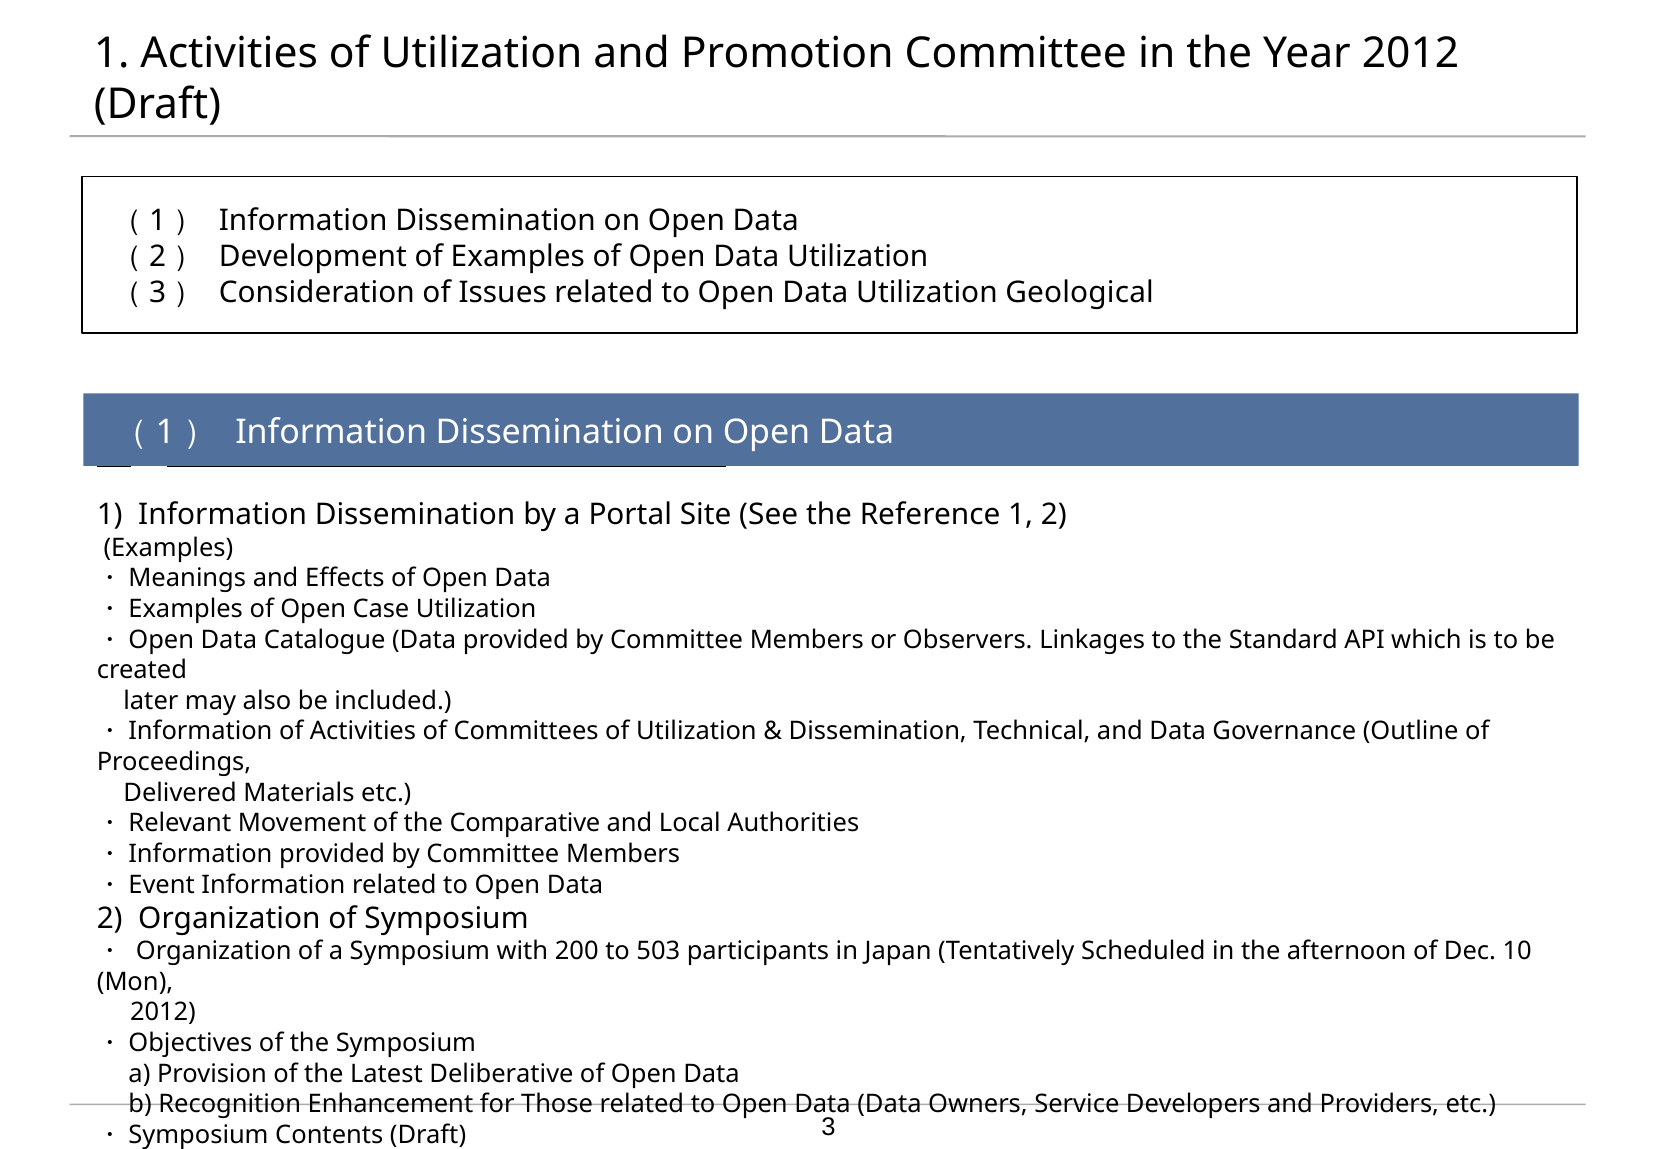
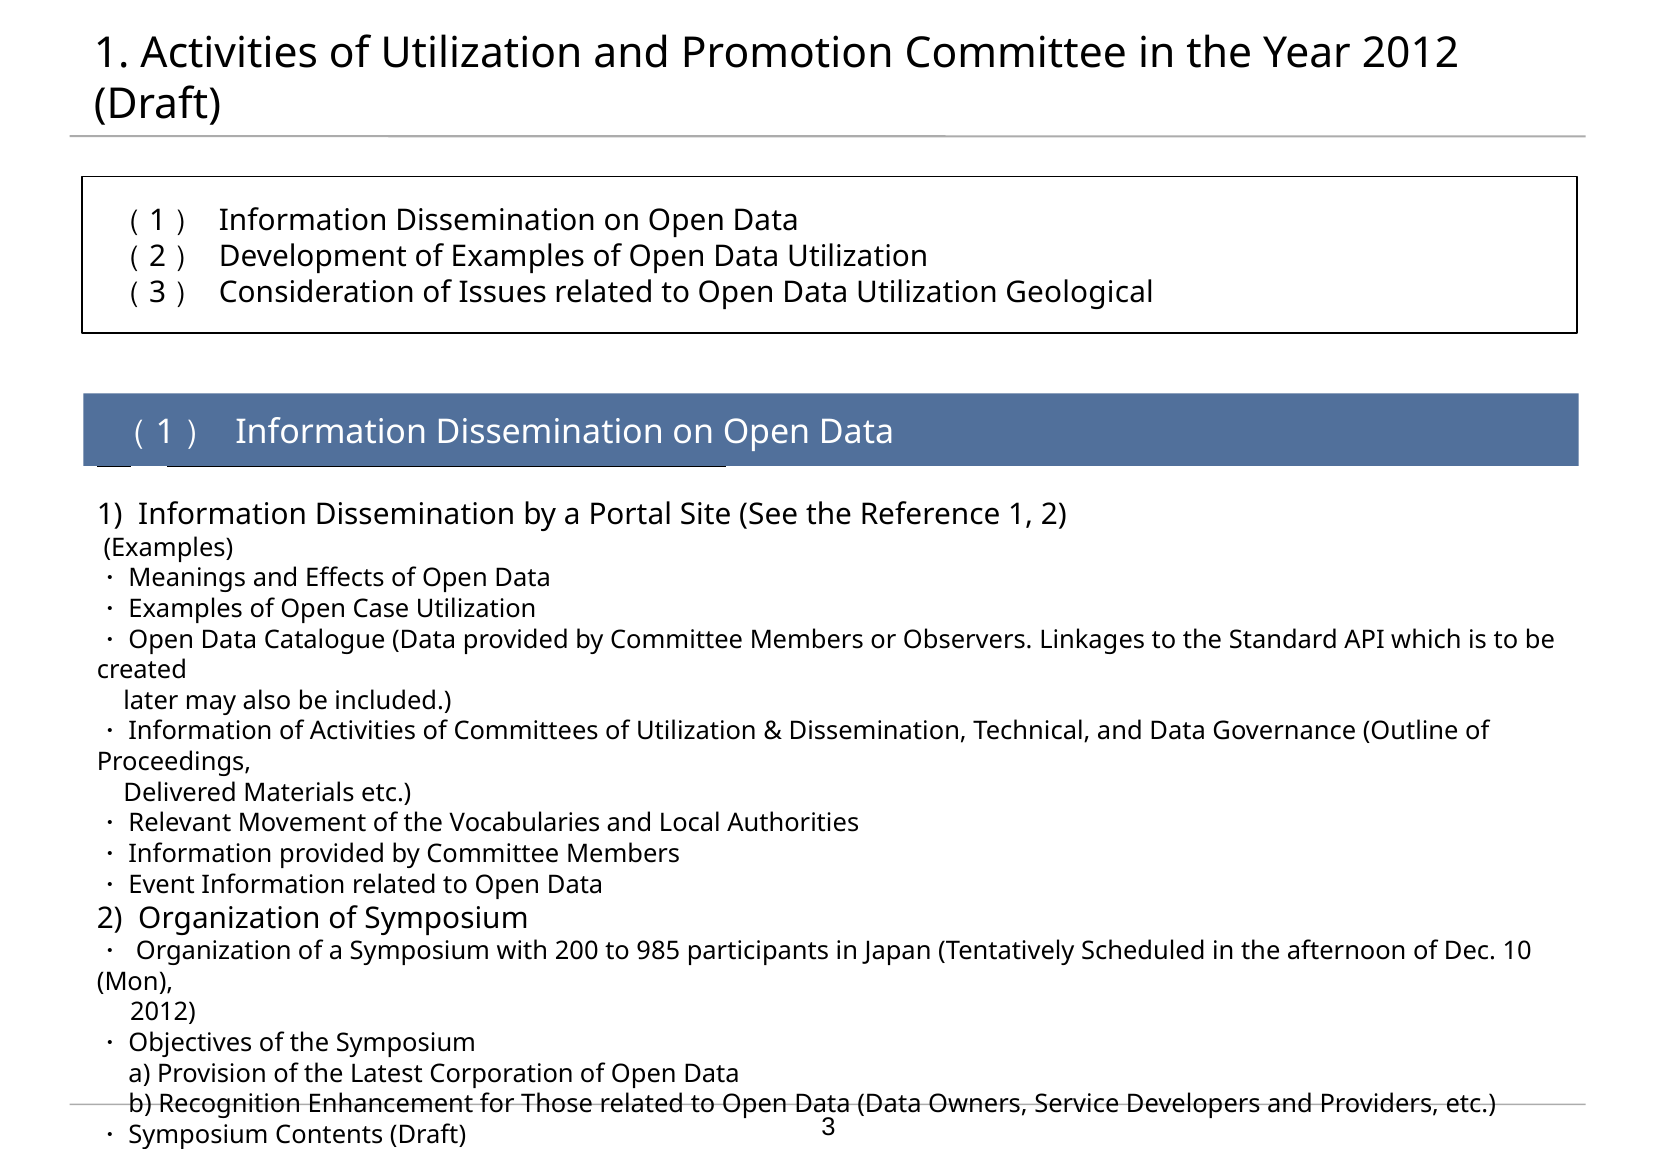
Comparative: Comparative -> Vocabularies (525, 823)
503: 503 -> 985 (658, 951)
Deliberative: Deliberative -> Corporation (502, 1073)
